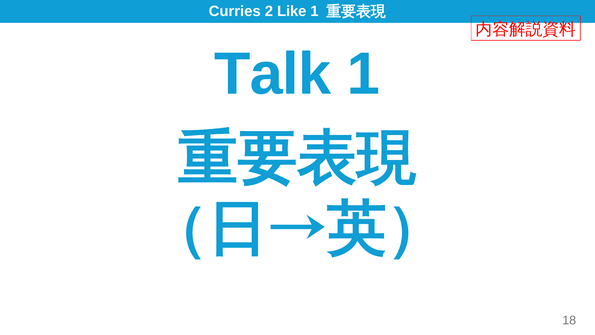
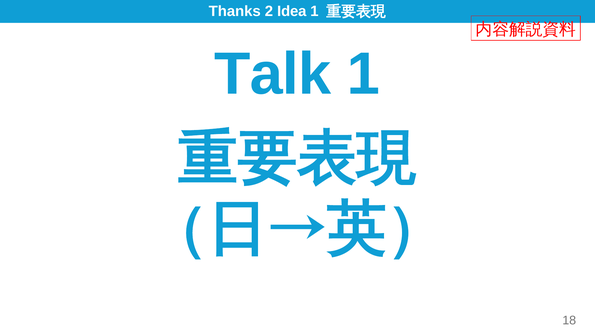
Curries: Curries -> Thanks (235, 11)
Like: Like -> Idea (292, 11)
